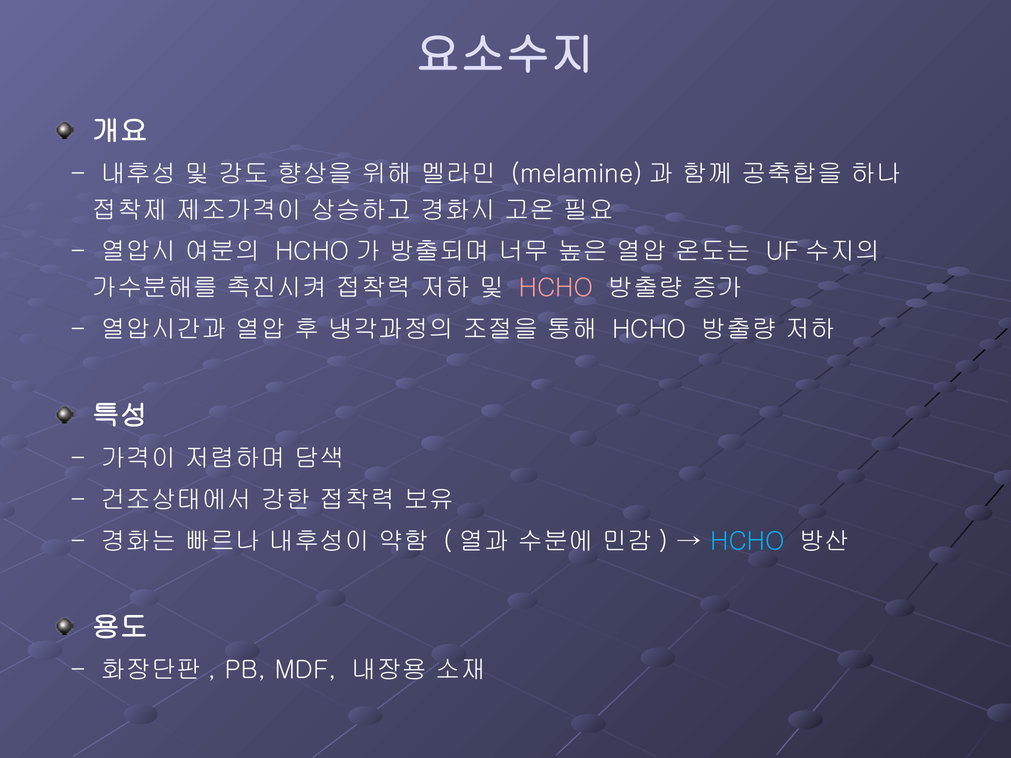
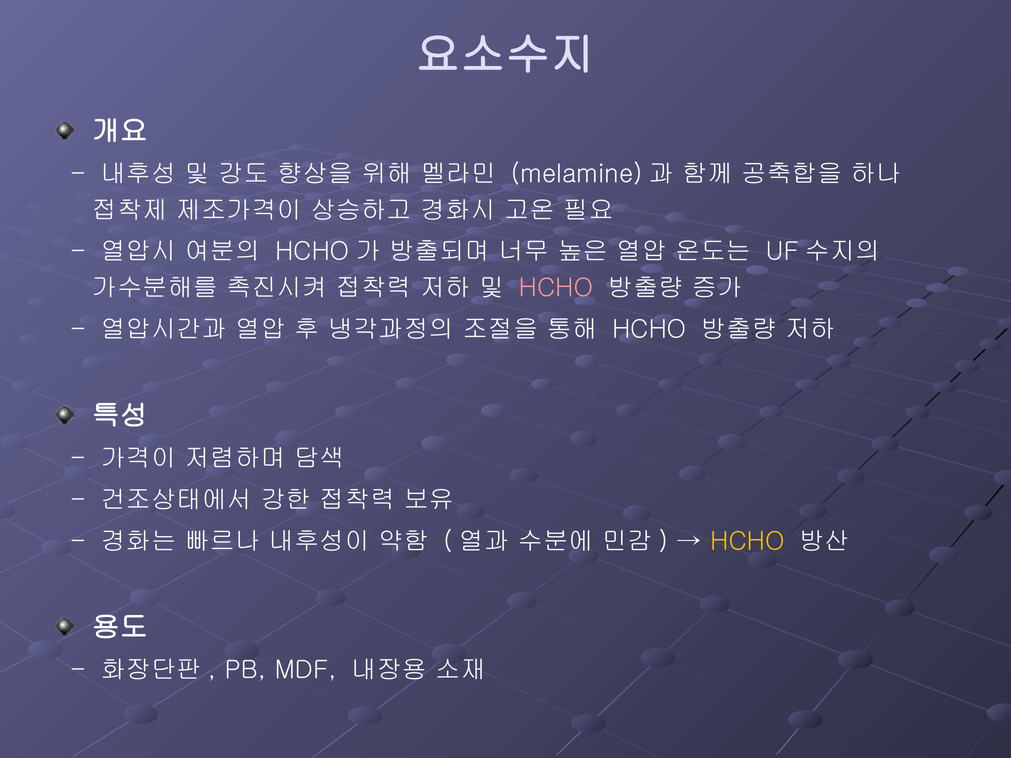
HCHO colour: light blue -> yellow (747, 541)
